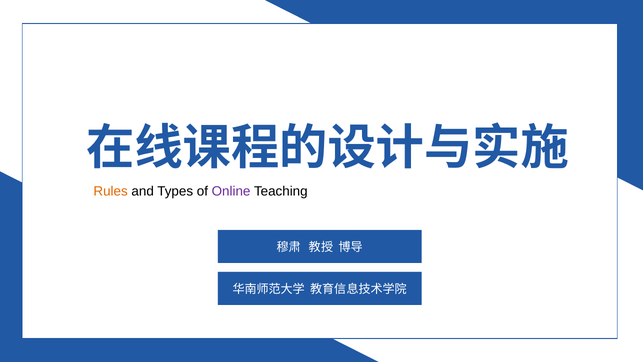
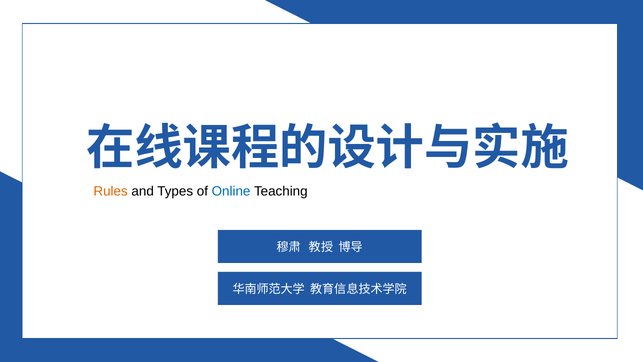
Online colour: purple -> blue (231, 191)
